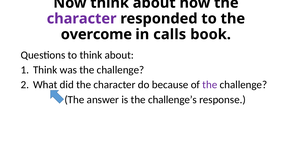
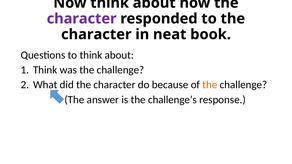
overcome: overcome -> character (96, 34)
calls: calls -> neat (170, 34)
the colour: purple -> orange (210, 85)
